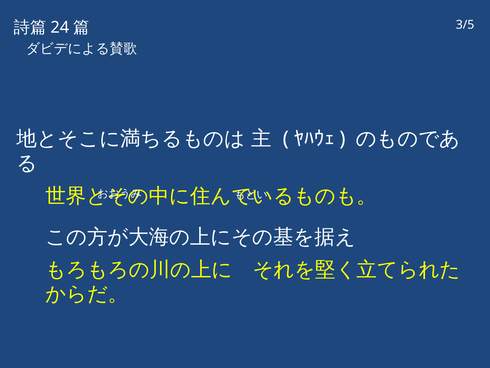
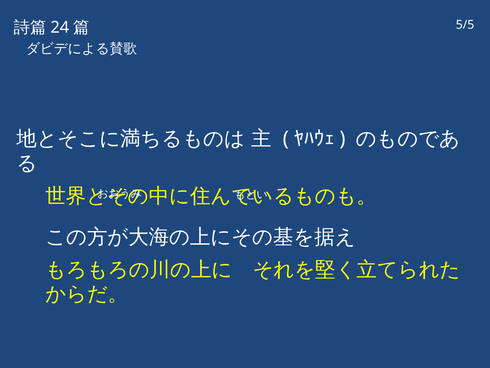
3/5: 3/5 -> 5/5 (465, 25)
